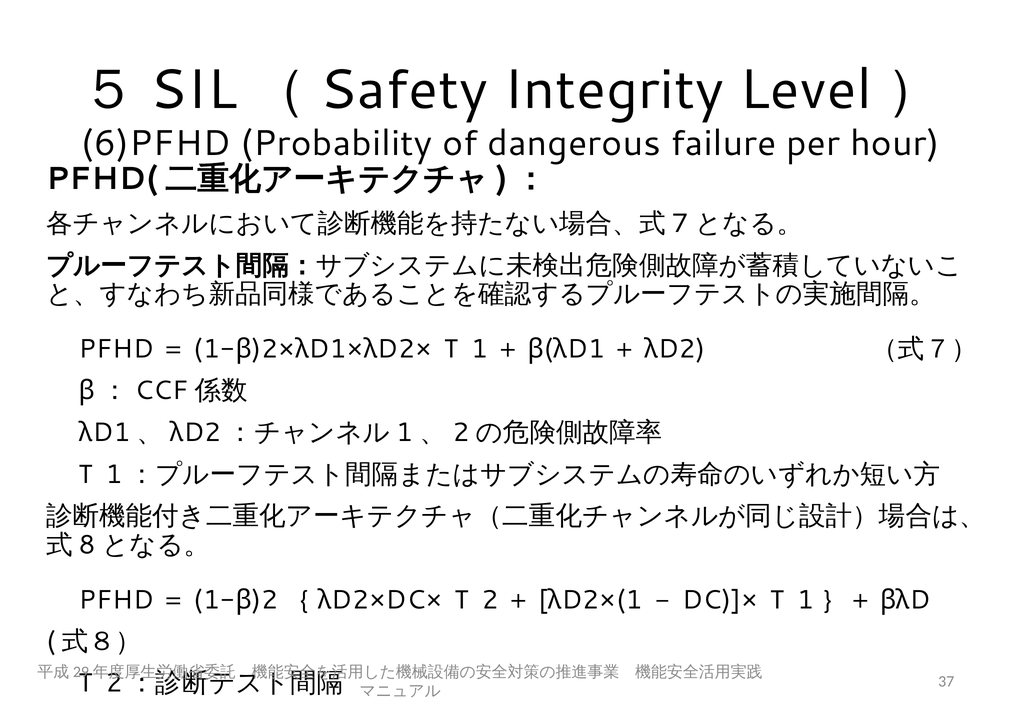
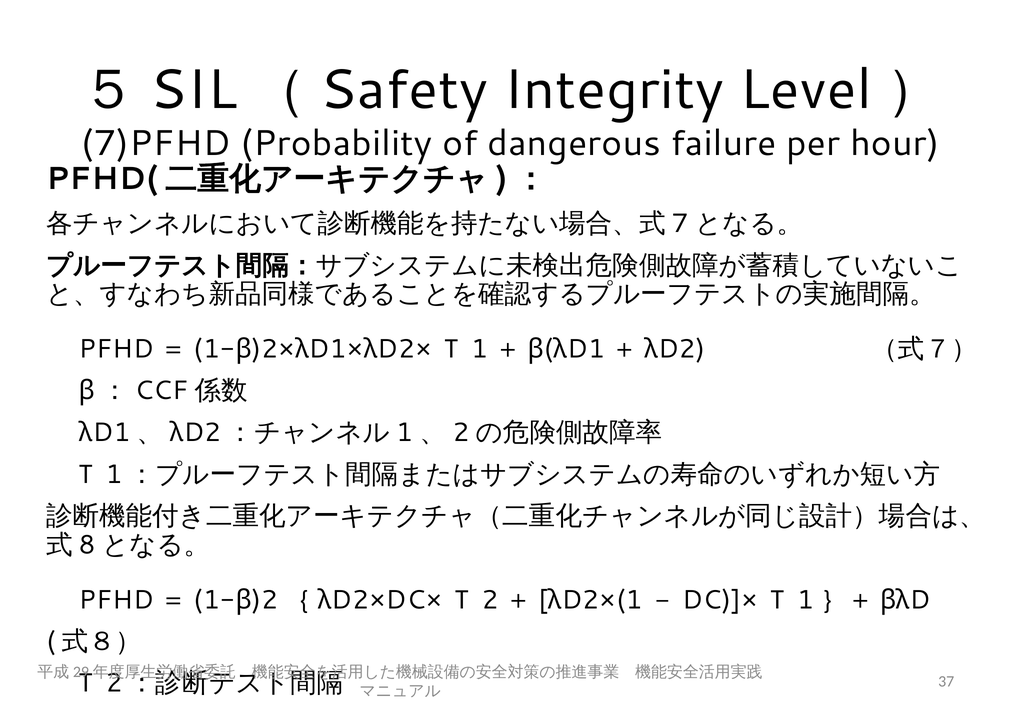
6)PFHD: 6)PFHD -> 7)PFHD (156, 143)
